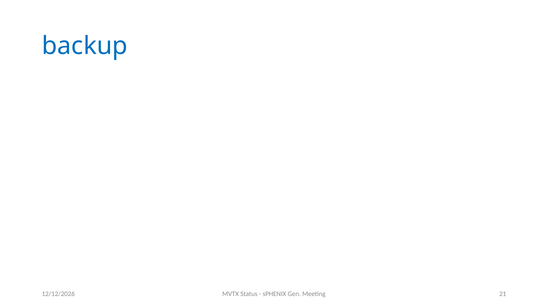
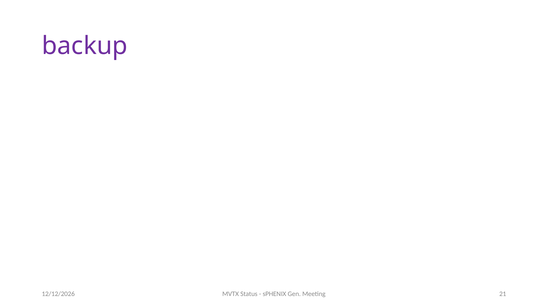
backup colour: blue -> purple (85, 46)
